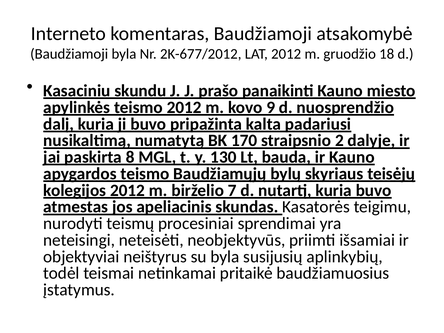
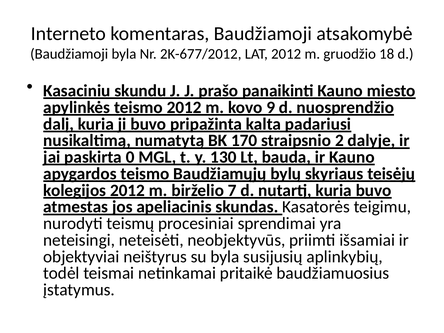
8: 8 -> 0 (130, 157)
